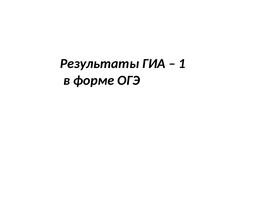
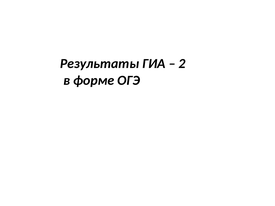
1: 1 -> 2 (182, 64)
